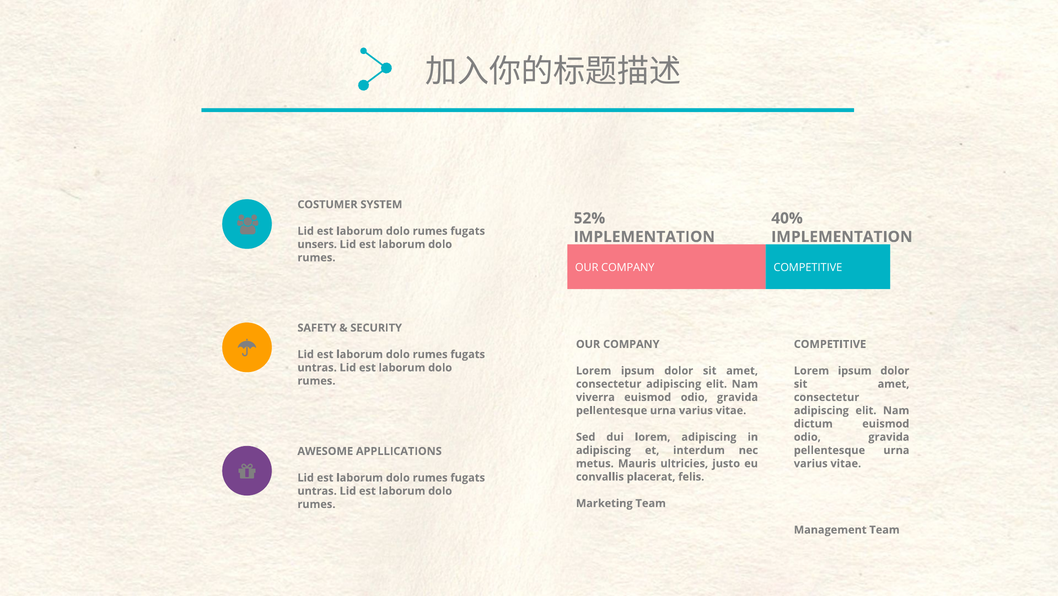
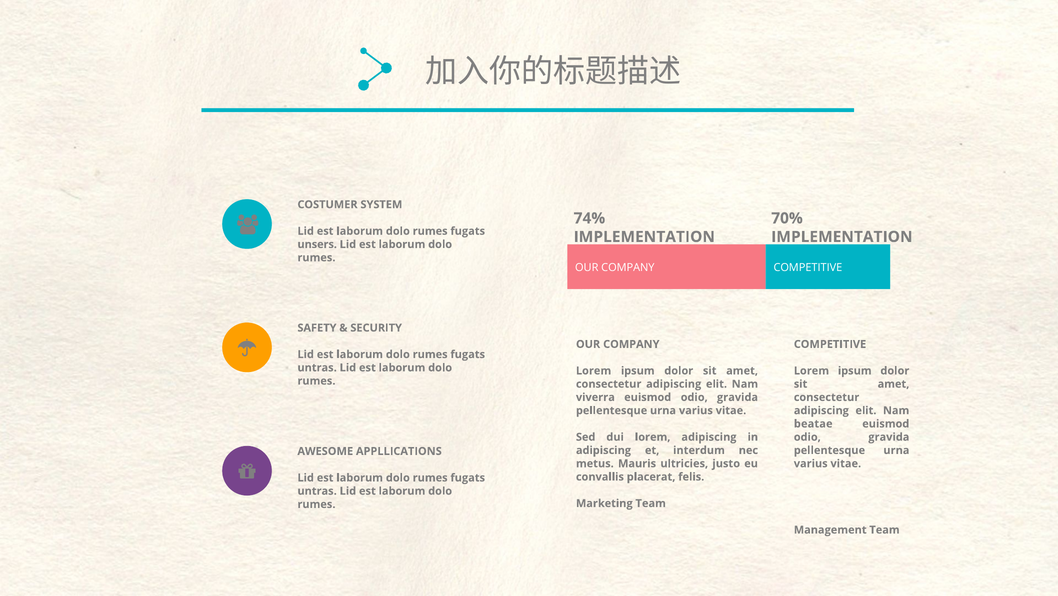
52%: 52% -> 74% (589, 218)
40%: 40% -> 70% (787, 218)
dictum: dictum -> beatae (813, 423)
